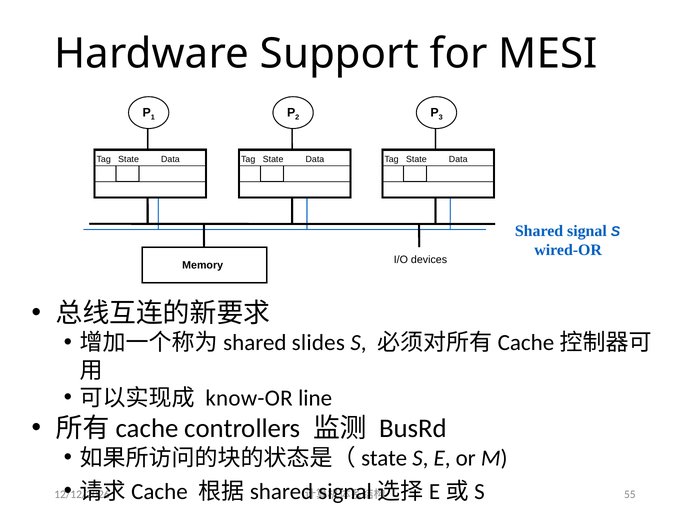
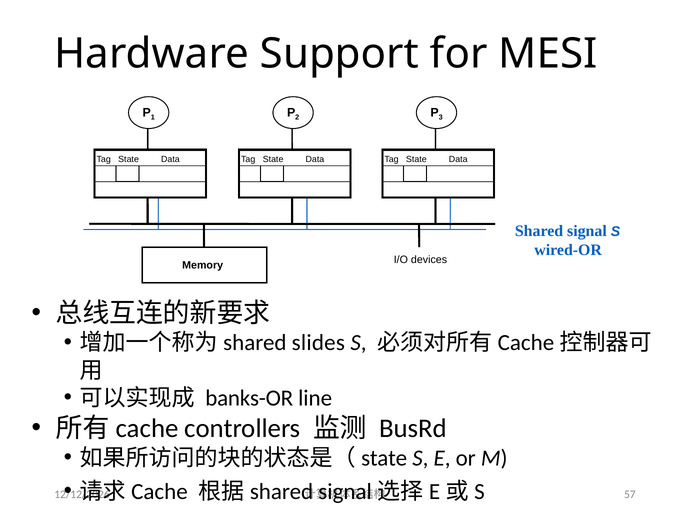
know-OR: know-OR -> banks-OR (249, 398)
55: 55 -> 57 (630, 494)
